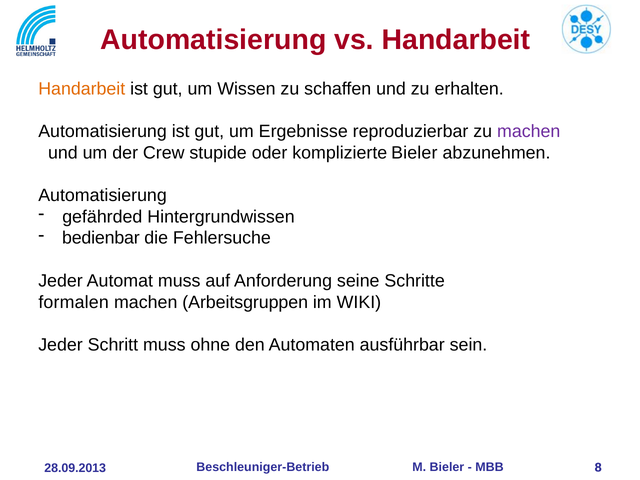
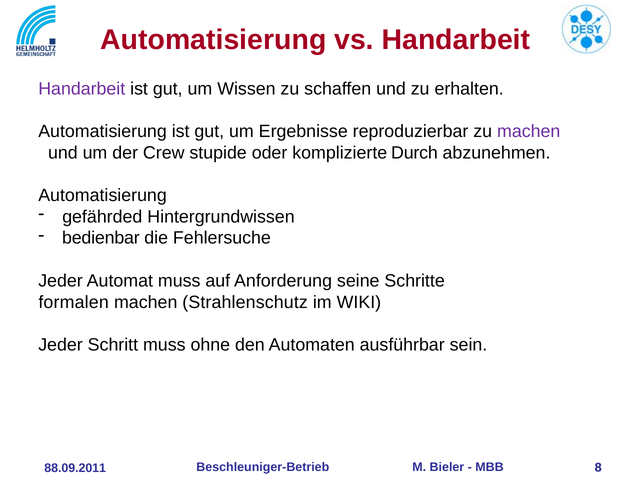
Handarbeit colour: orange -> purple (82, 89)
komplizierte Bieler: Bieler -> Durch (414, 153)
Arbeitsgruppen: Arbeitsgruppen -> Strahlenschutz (245, 302)
28.09.2013: 28.09.2013 -> 88.09.2011 (75, 468)
